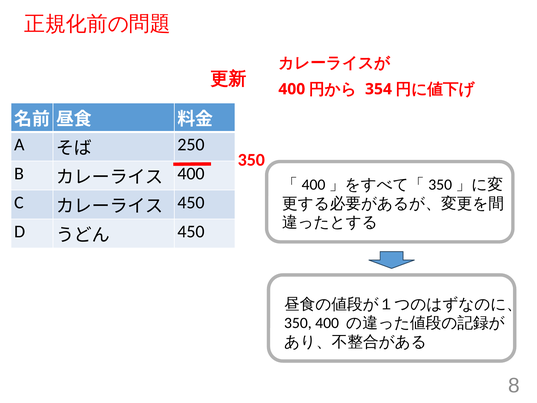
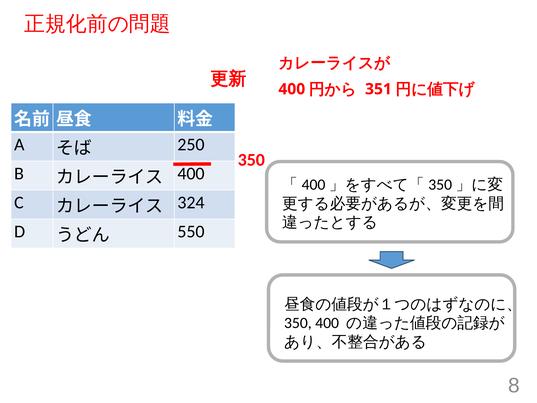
354: 354 -> 351 (378, 89)
450: 450 -> 324 (191, 202)
450: 450 -> 550 (191, 231)
